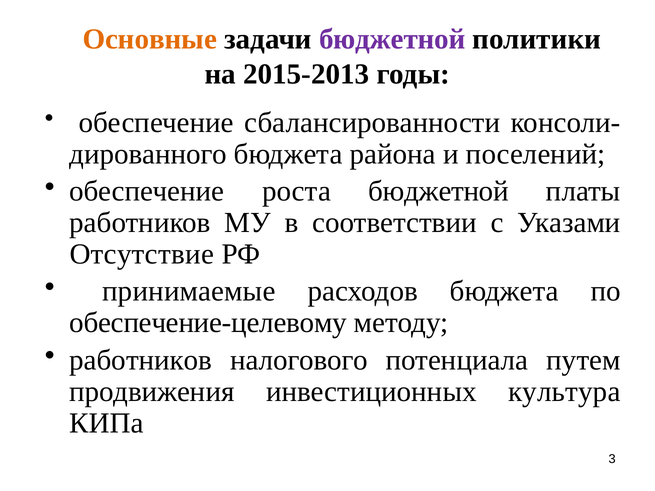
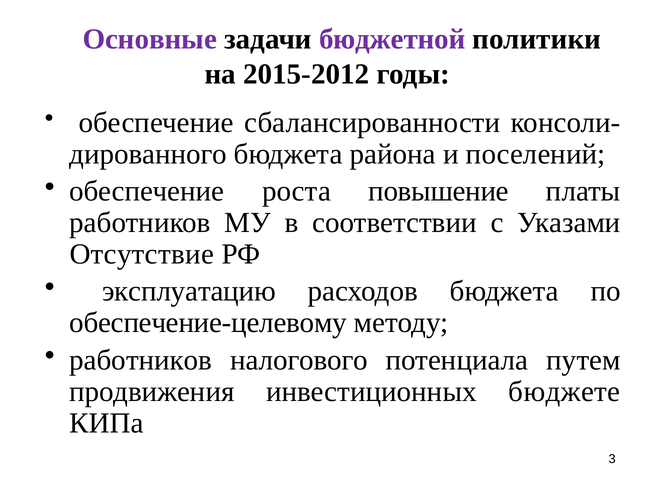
Основные colour: orange -> purple (150, 39)
2015-2013: 2015-2013 -> 2015-2012 (306, 74)
роста бюджетной: бюджетной -> повышение (439, 191)
принимаемые: принимаемые -> эксплуатацию (189, 292)
культура: культура -> бюджете (564, 392)
